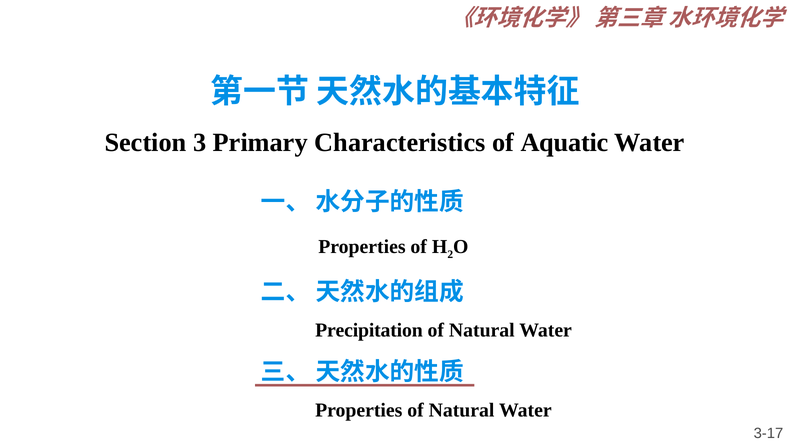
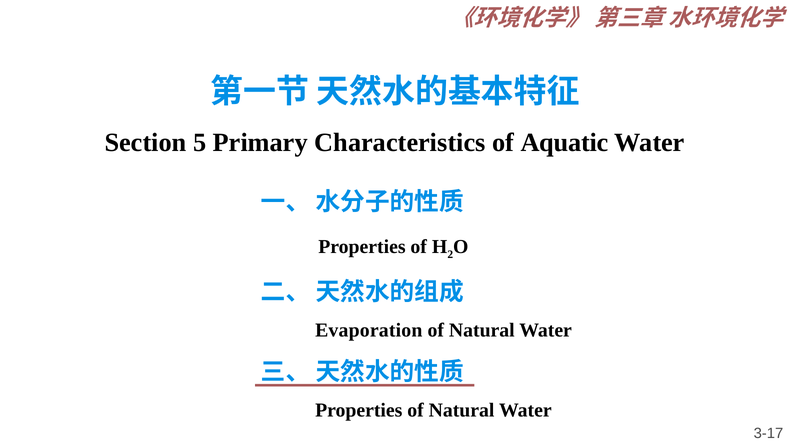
3: 3 -> 5 (200, 143)
Precipitation: Precipitation -> Evaporation (369, 330)
